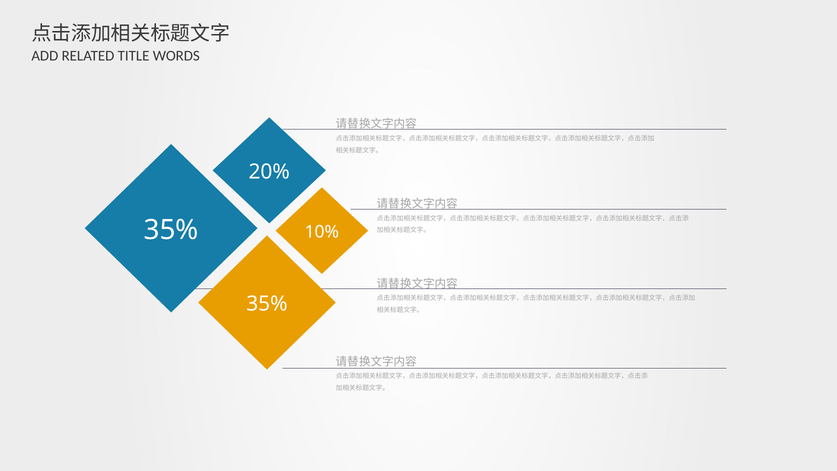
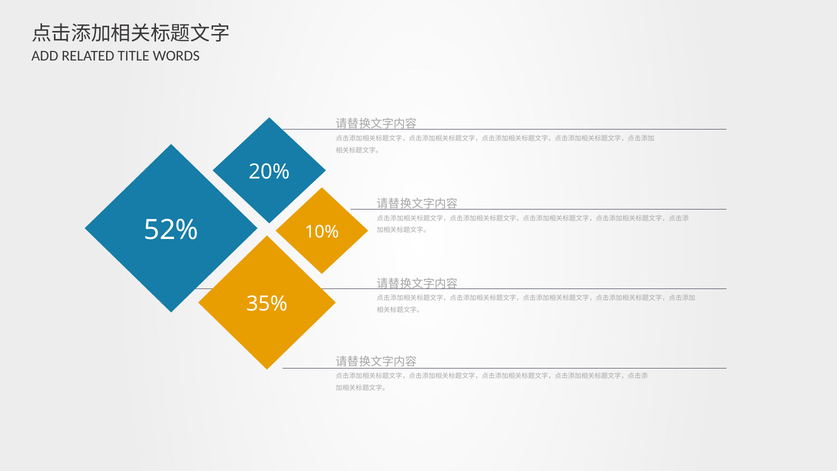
35%: 35% -> 52% (171, 230)
